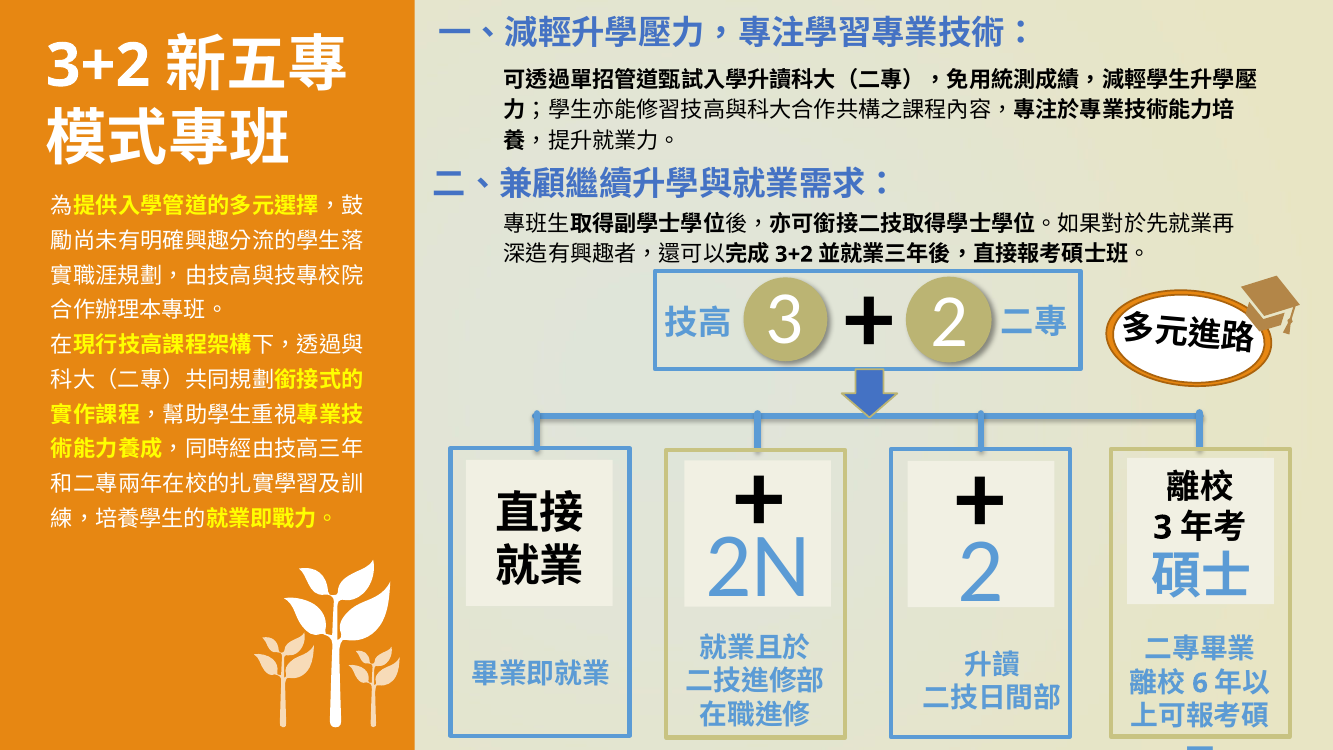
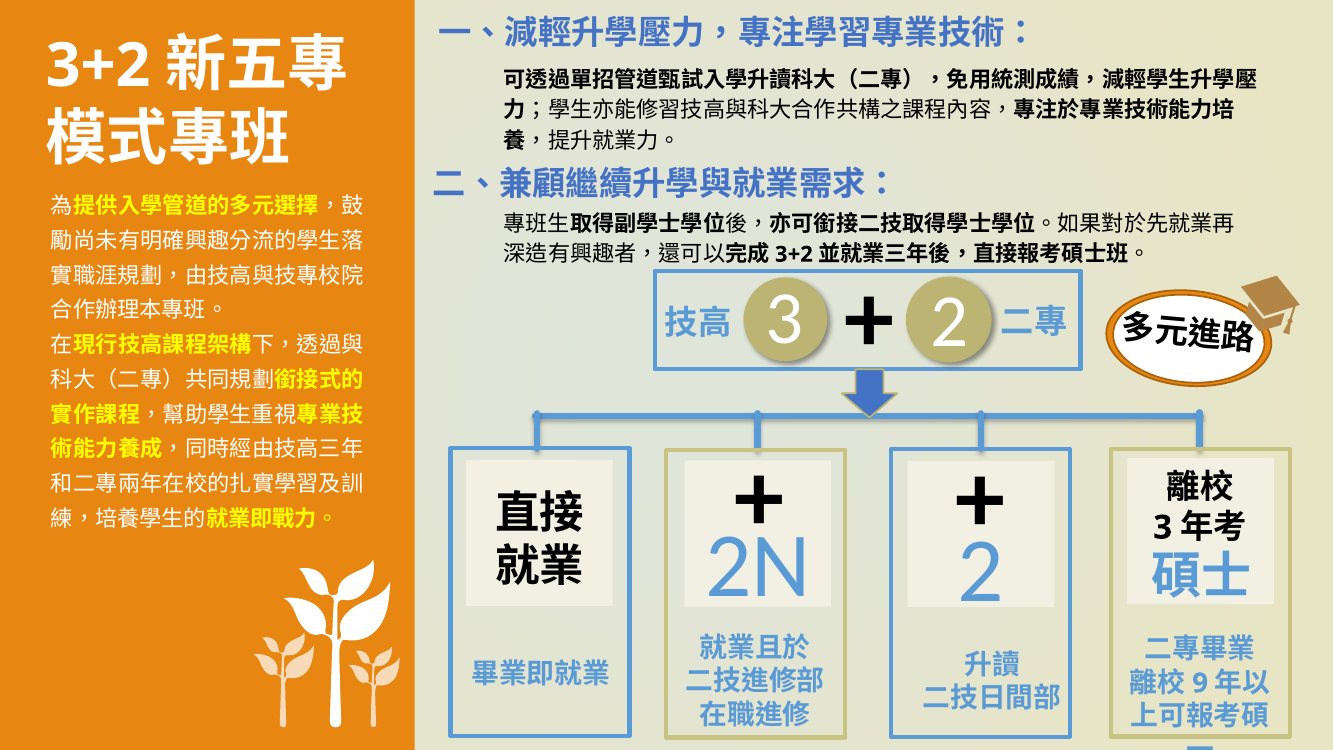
6: 6 -> 9 (1200, 683)
